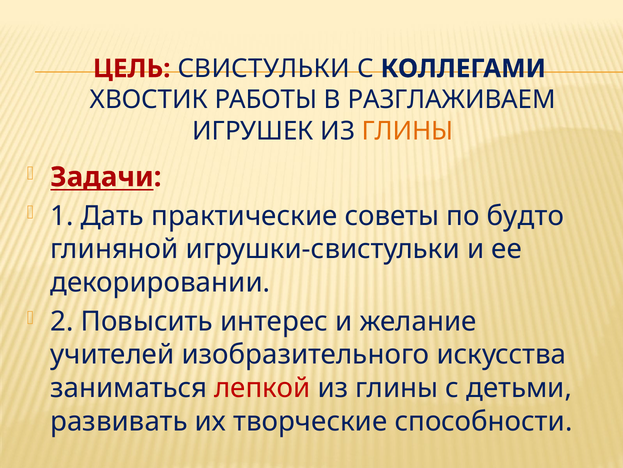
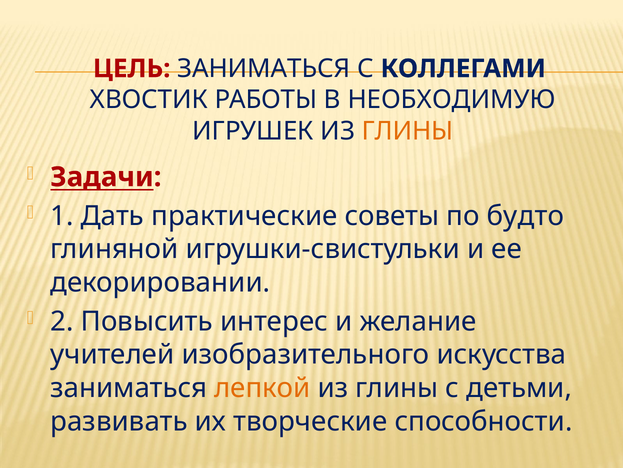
ЦЕЛЬ СВИСТУЛЬКИ: СВИСТУЛЬКИ -> ЗАНИМАТЬСЯ (264, 69)
РАЗГЛАЖИВАЕМ: РАЗГЛАЖИВАЕМ -> НЕОБХОДИМУЮ (452, 100)
лепкой colour: red -> orange (262, 387)
